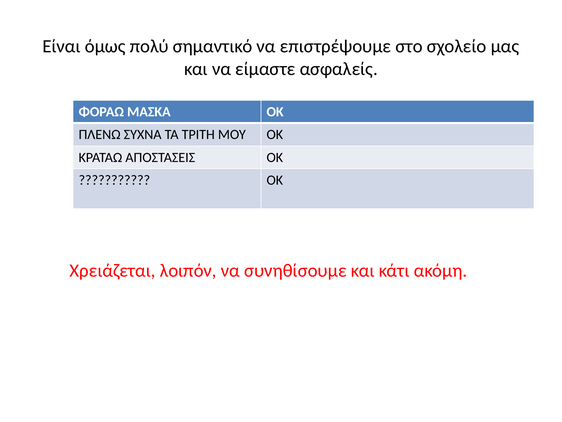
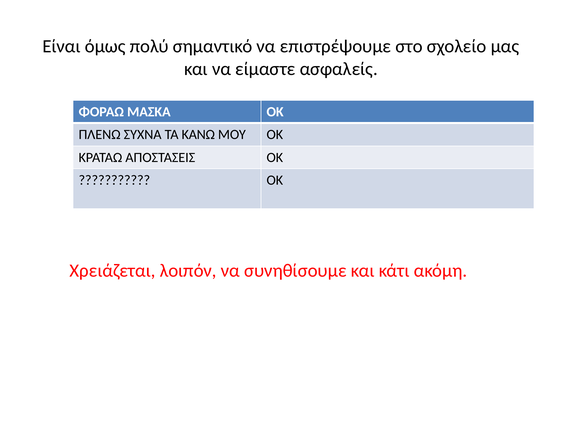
ΤΡΙΤΗ: ΤΡΙΤΗ -> ΚΑΝΩ (198, 134)
